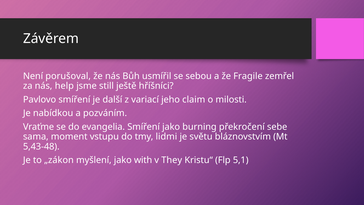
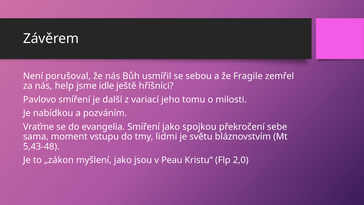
still: still -> idle (107, 86)
claim: claim -> tomu (194, 99)
burning: burning -> spojkou (199, 127)
with: with -> jsou (143, 160)
They: They -> Peau (172, 160)
5,1: 5,1 -> 2,0 (241, 160)
